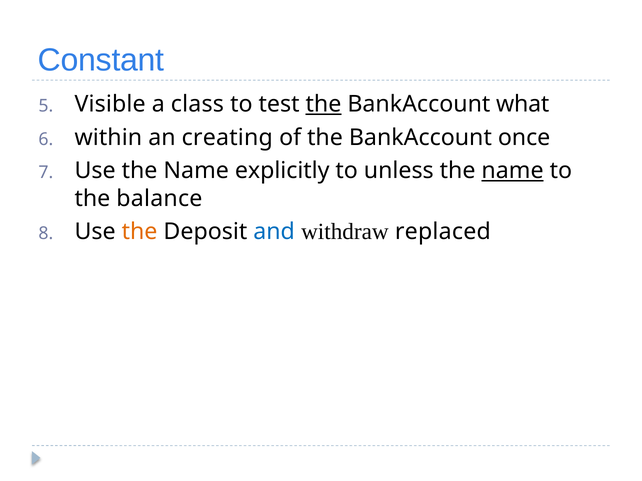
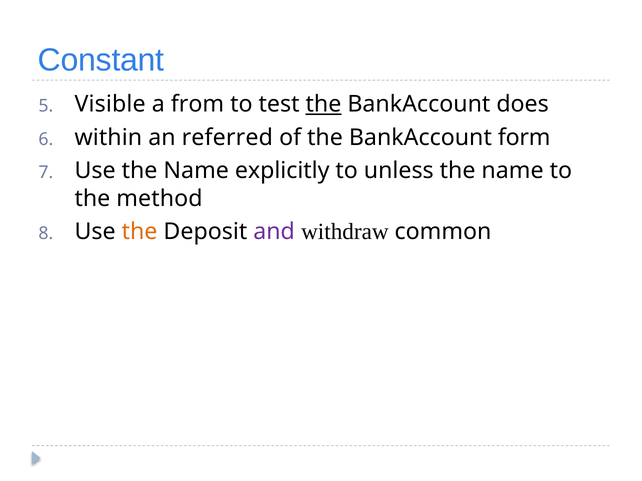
class: class -> from (197, 104)
what: what -> does (523, 104)
creating: creating -> referred (227, 138)
once: once -> form (524, 138)
name underline: present -> none (513, 171)
balance: balance -> method (159, 199)
and colour: blue -> purple (274, 232)
replaced: replaced -> common (443, 232)
